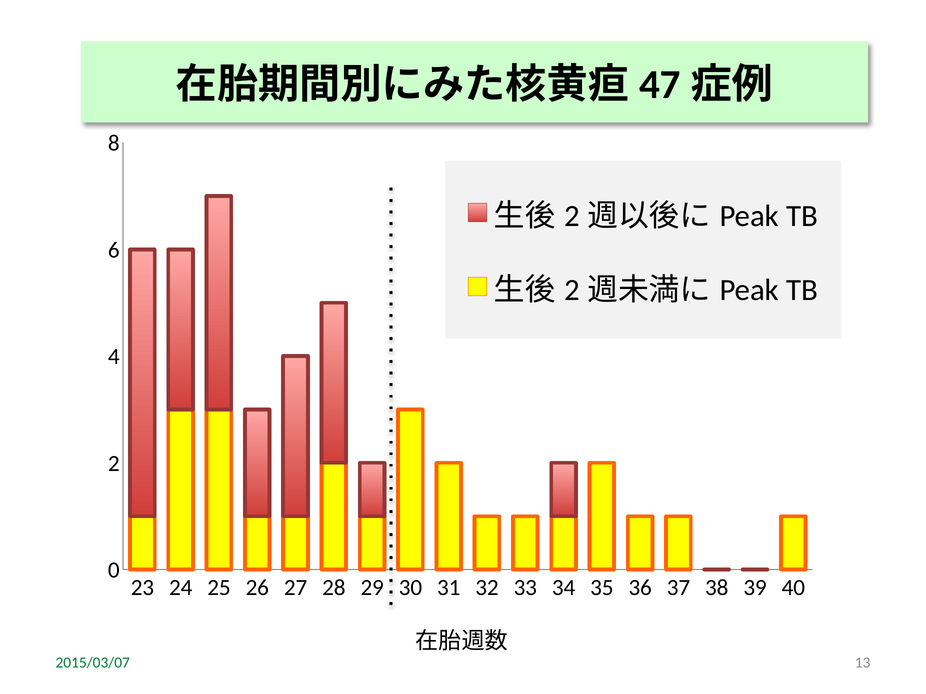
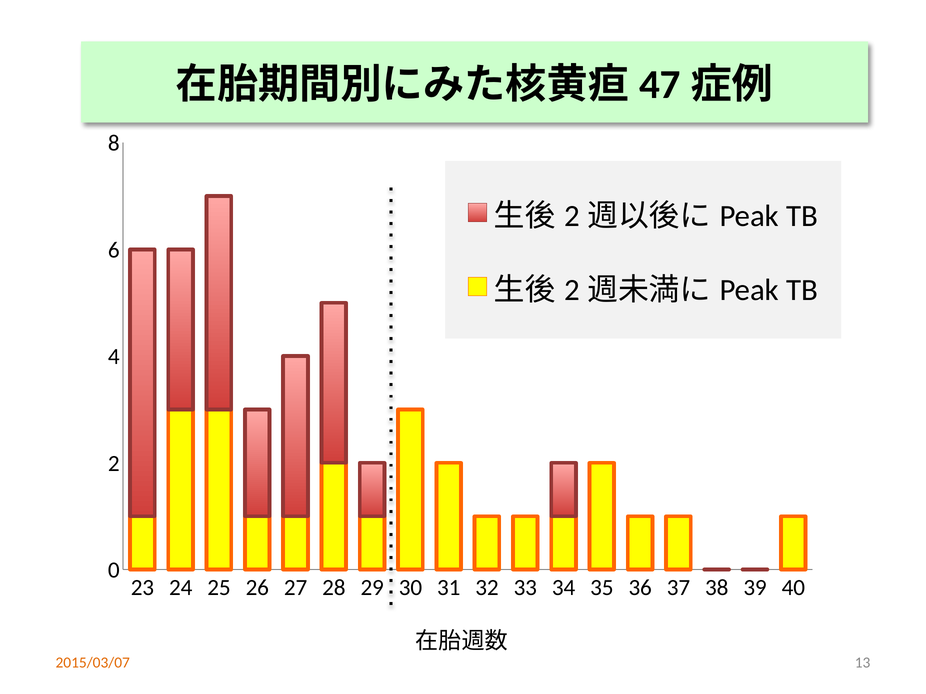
2015/03/07 colour: green -> orange (93, 663)
